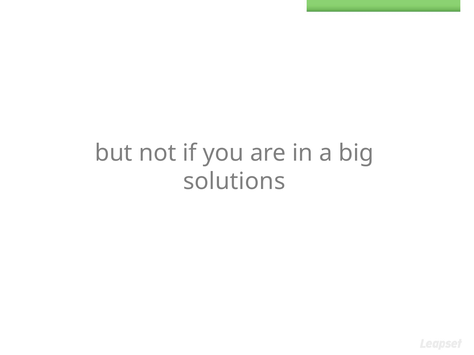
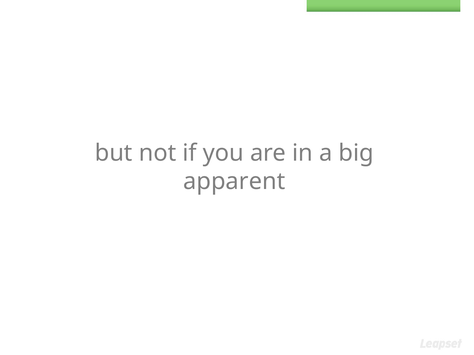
solutions: solutions -> apparent (234, 182)
